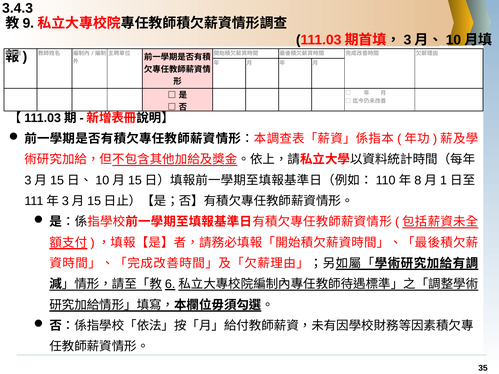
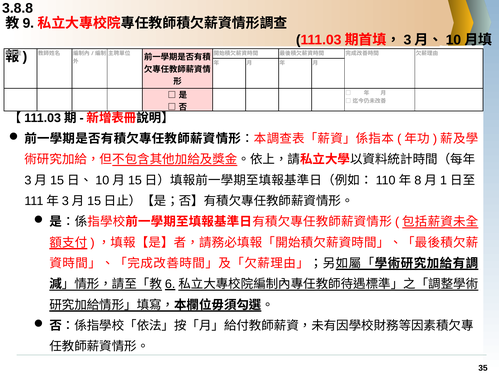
3.4.3: 3.4.3 -> 3.8.8 (18, 8)
